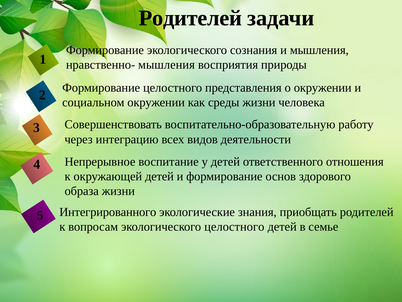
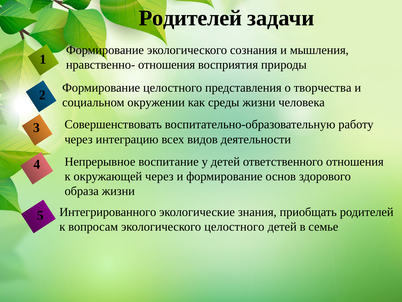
нравственно- мышления: мышления -> отношения (167, 65)
о окружении: окружении -> творчества (323, 87)
окружающей детей: детей -> через (159, 176)
